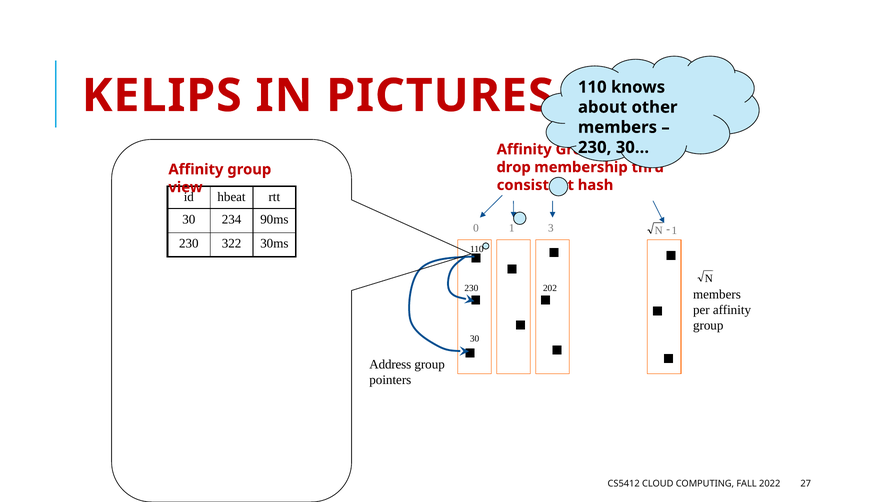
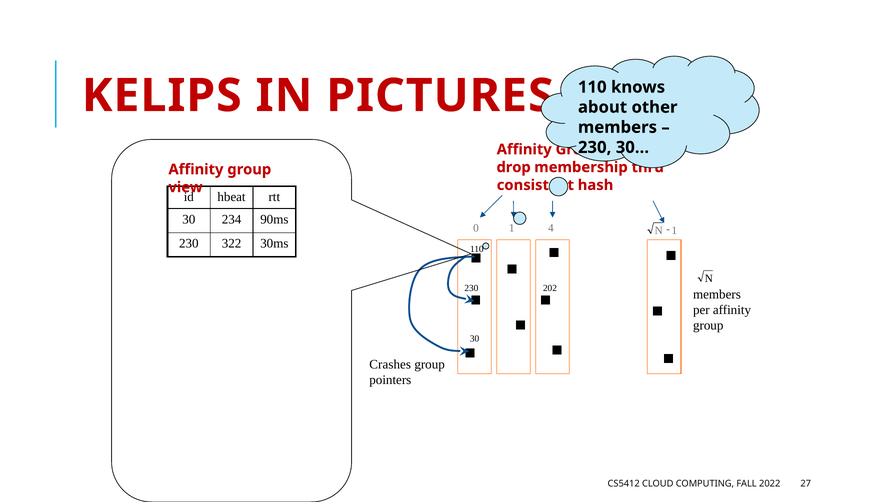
3: 3 -> 4 (551, 228)
Address: Address -> Crashes (390, 365)
